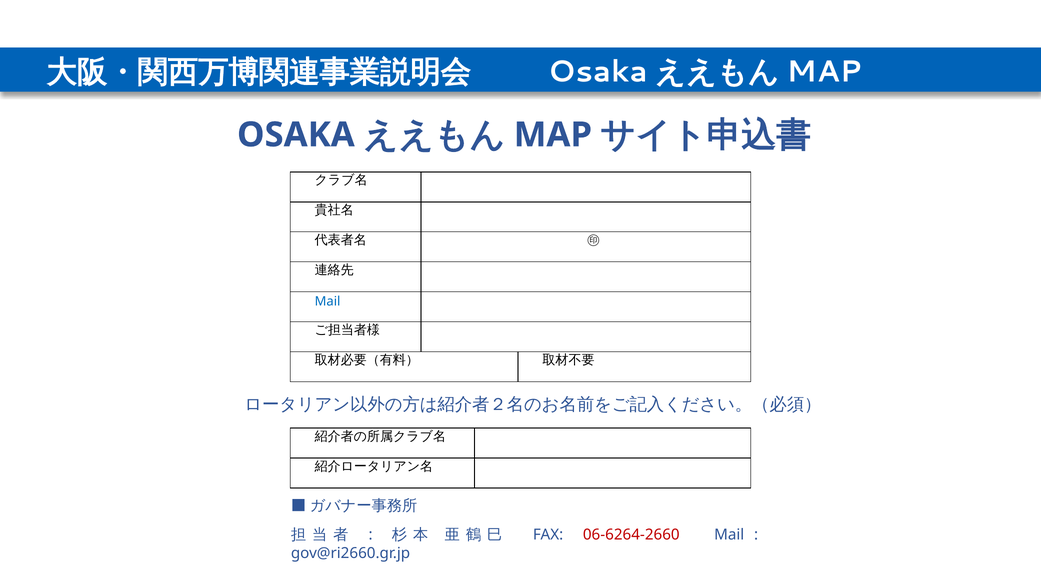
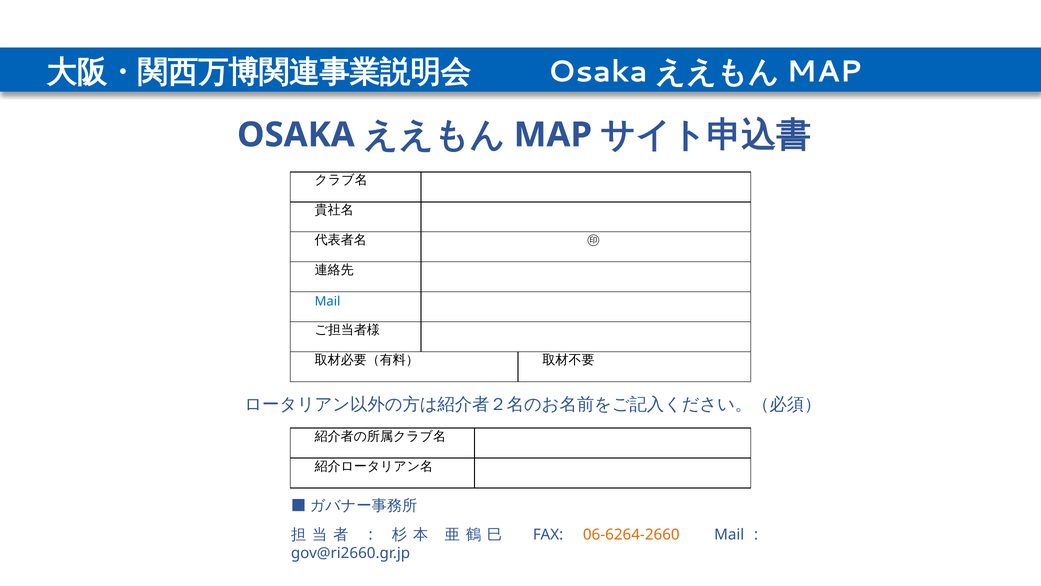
06-6264-2660 colour: red -> orange (631, 534)
